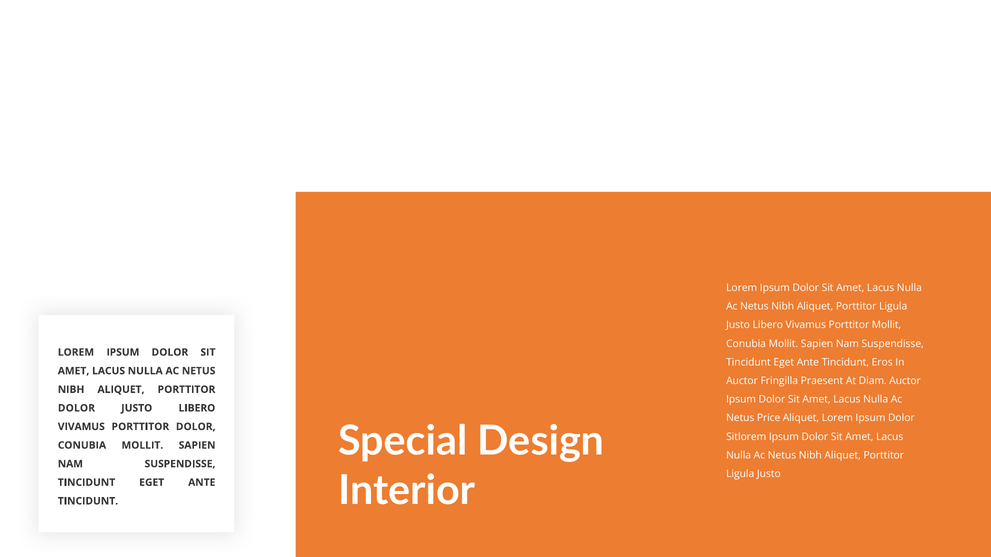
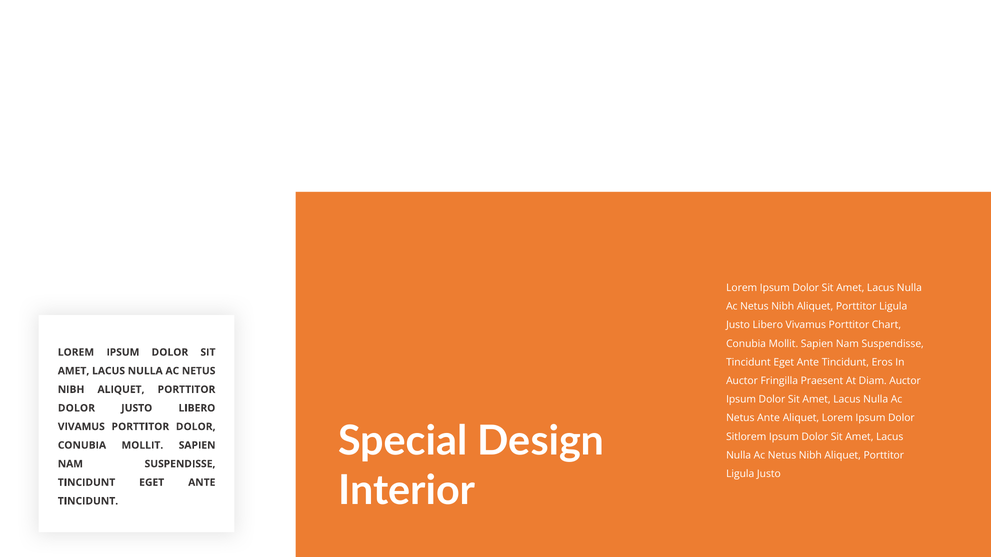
Porttitor Mollit: Mollit -> Chart (886, 325)
Netus Price: Price -> Ante (769, 418)
